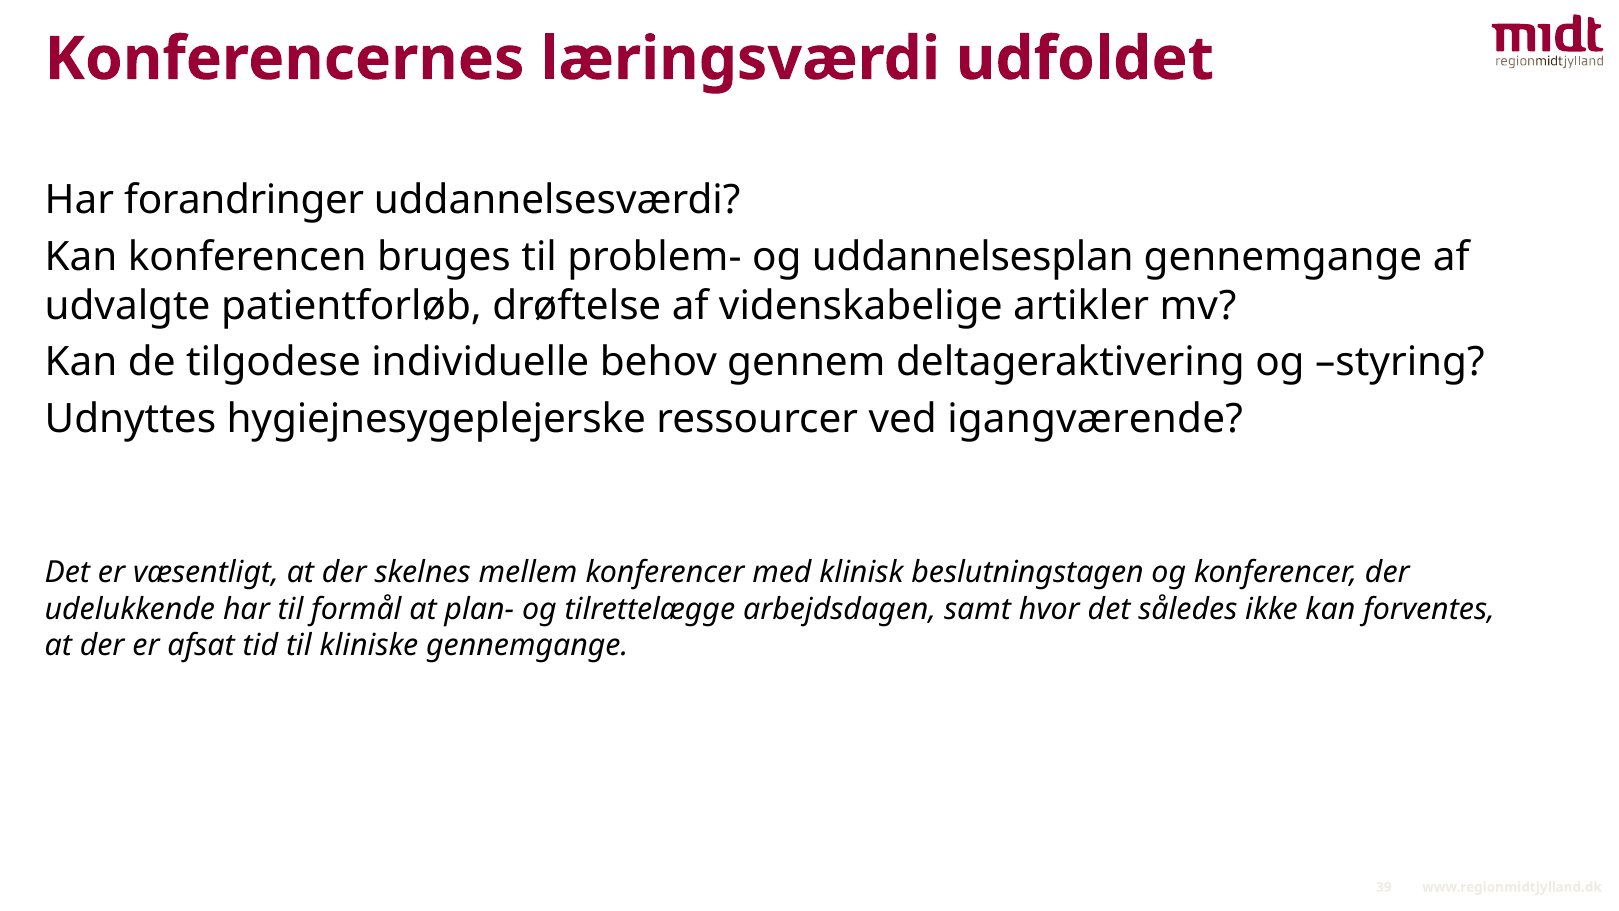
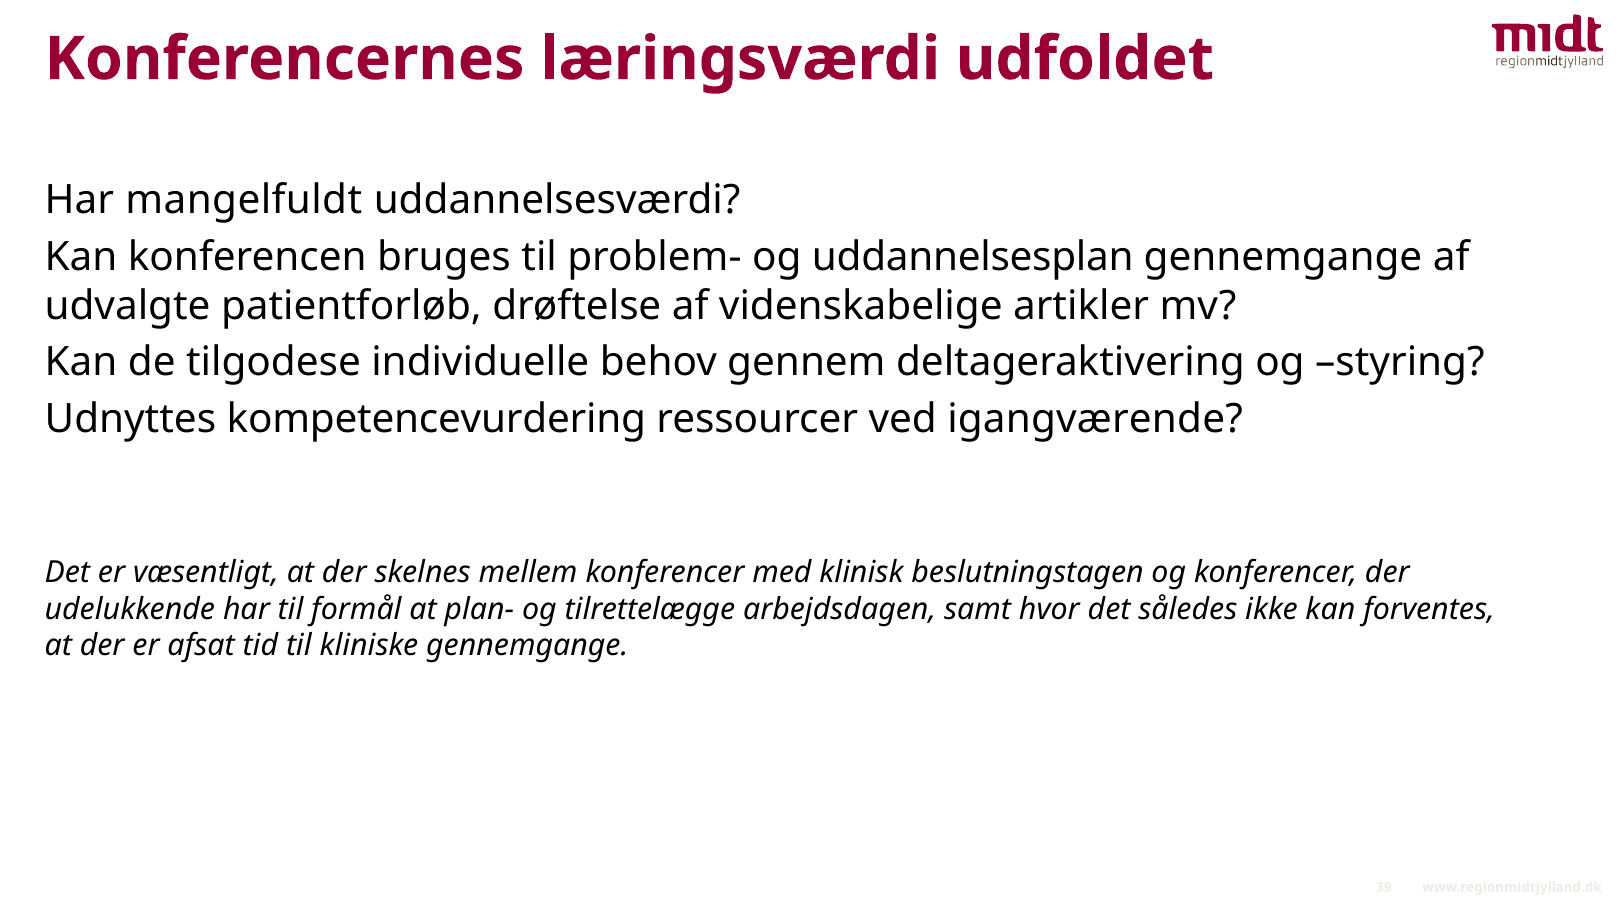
forandringer: forandringer -> mangelfuldt (244, 200)
hygiejnesygeplejerske: hygiejnesygeplejerske -> kompetencevurdering (436, 419)
